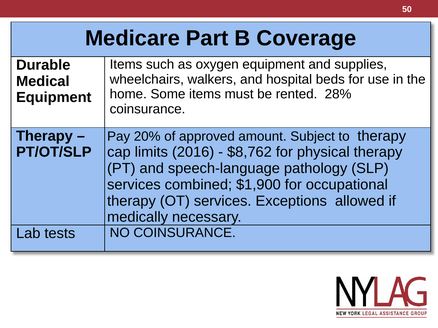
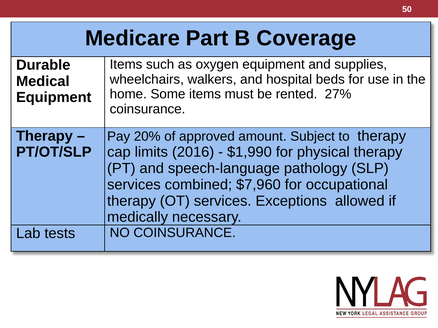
28%: 28% -> 27% (338, 94)
$8,762: $8,762 -> $1,990 (249, 152)
$1,900: $1,900 -> $7,960 (258, 185)
